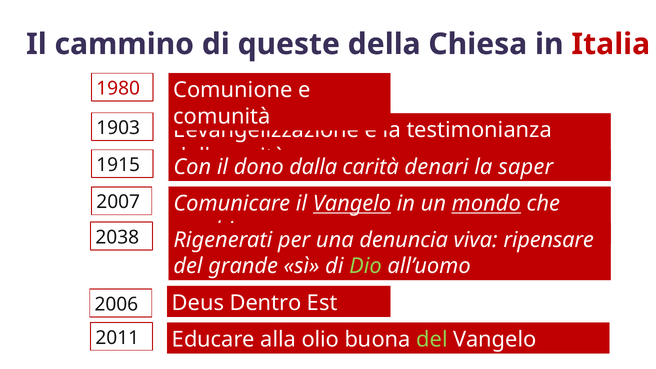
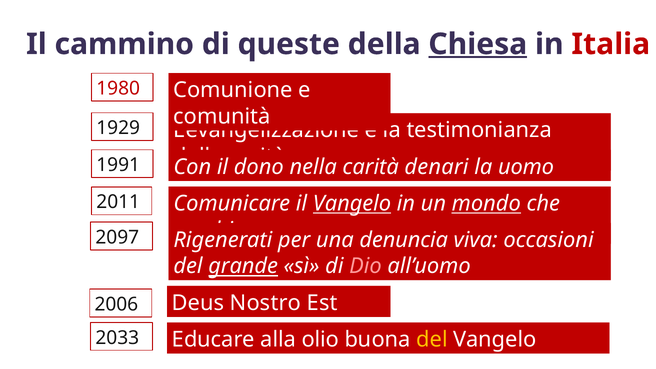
Chiesa underline: none -> present (478, 44)
1903: 1903 -> 1929 (118, 128)
1915: 1915 -> 1991 (118, 165)
dalla: dalla -> nella (313, 167)
saper: saper -> uomo (526, 167)
2007: 2007 -> 2011 (118, 202)
2038: 2038 -> 2097 (117, 237)
ripensare: ripensare -> occasioni (549, 240)
grande underline: none -> present (243, 266)
Dio colour: light green -> pink (365, 266)
Dentro: Dentro -> Nostro (265, 303)
2011: 2011 -> 2033 (117, 338)
del colour: light green -> yellow (432, 340)
